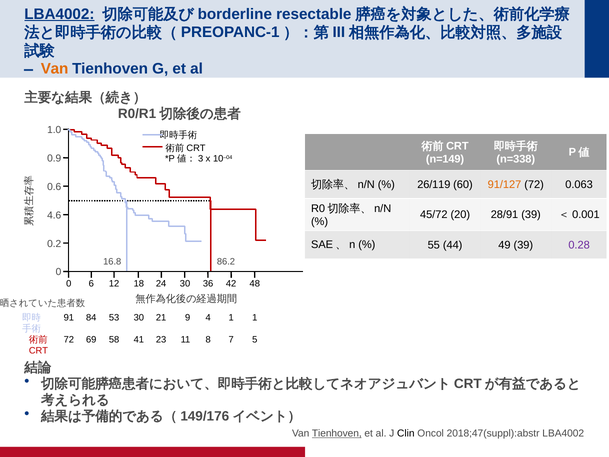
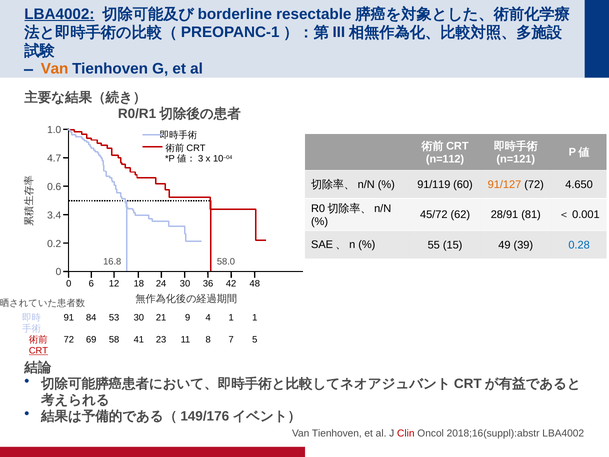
0.9: 0.9 -> 4.7 (54, 158)
n=149: n=149 -> n=112 (445, 159)
n=338: n=338 -> n=121 (516, 159)
26/119: 26/119 -> 91/119 (434, 184)
0.063: 0.063 -> 4.650 (579, 184)
20: 20 -> 62 (460, 215)
28/91 39: 39 -> 81 (531, 215)
4.6: 4.6 -> 3.4 (54, 215)
44: 44 -> 15 (453, 245)
0.28 colour: purple -> blue (579, 245)
86.2: 86.2 -> 58.0 (226, 261)
CRT underline: none -> present (38, 351)
Tienhoven underline: present -> none (337, 433)
Clin colour: black -> red (406, 433)
2018;47(suppl):abstr: 2018;47(suppl):abstr -> 2018;16(suppl):abstr (493, 433)
